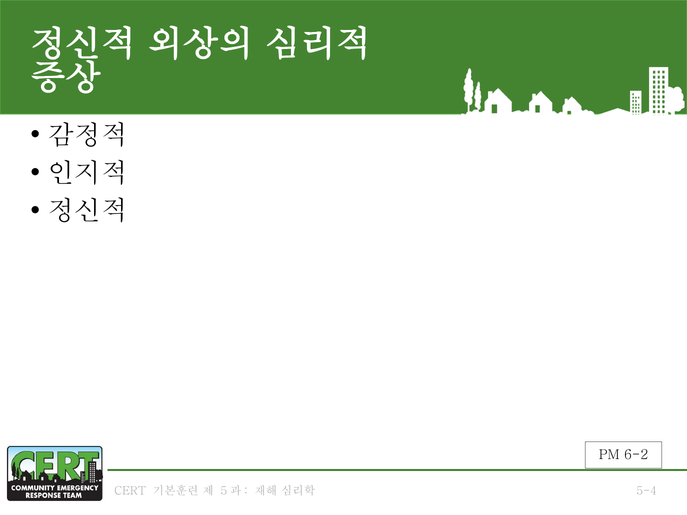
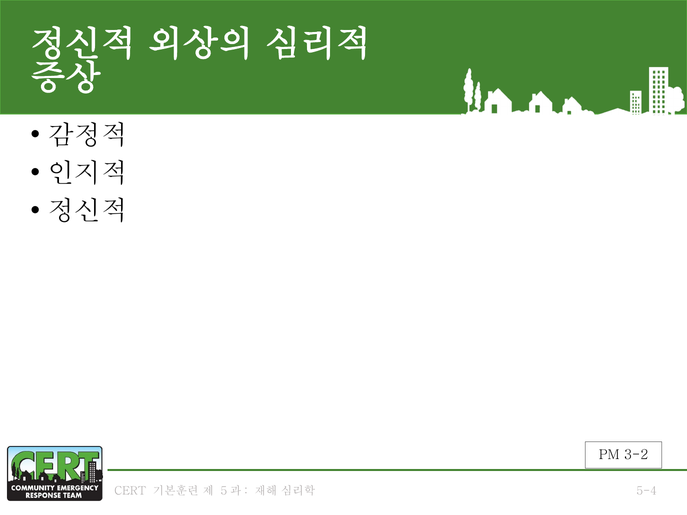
6-2: 6-2 -> 3-2 (636, 455)
